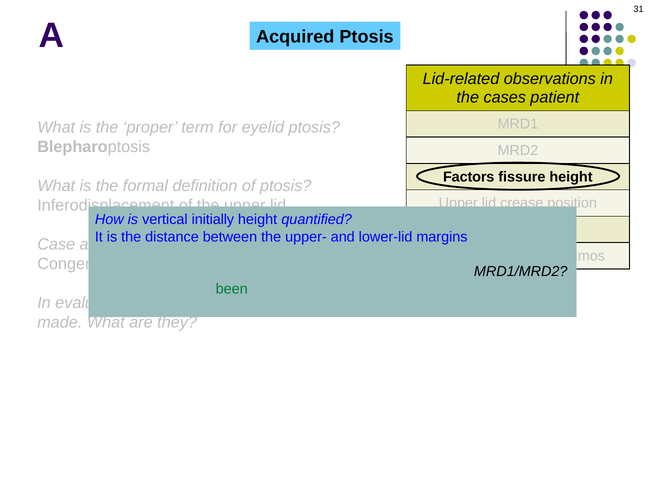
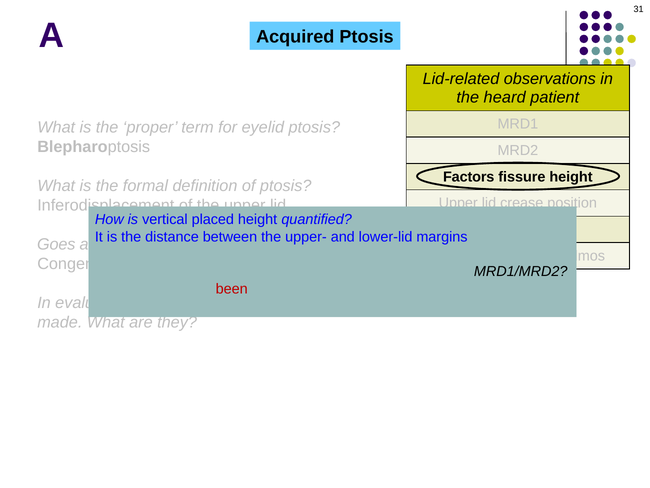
cases: cases -> heard (505, 97)
initially: initially -> placed (213, 219)
Case: Case -> Goes (56, 244)
been colour: green -> red (232, 289)
